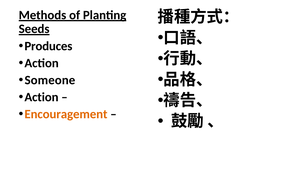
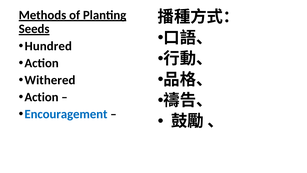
Produces: Produces -> Hundred (48, 46)
Someone: Someone -> Withered (50, 80)
Encouragement colour: orange -> blue (66, 114)
